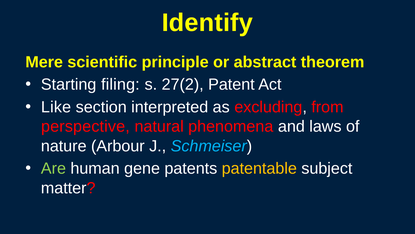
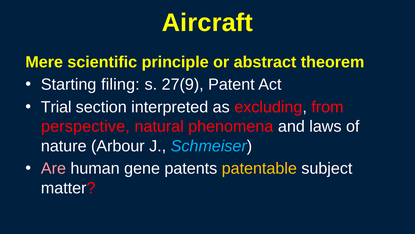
Identify: Identify -> Aircraft (207, 23)
27(2: 27(2 -> 27(9 (183, 84)
Like: Like -> Trial (56, 107)
Are colour: light green -> pink (53, 168)
